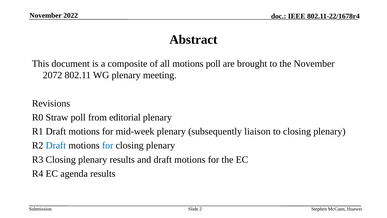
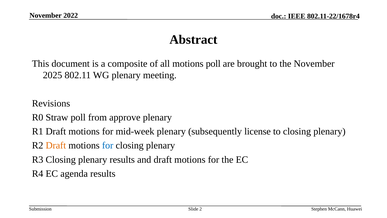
2072: 2072 -> 2025 (53, 75)
editorial: editorial -> approve (125, 117)
liaison: liaison -> license (258, 131)
Draft colour: blue -> orange (56, 145)
